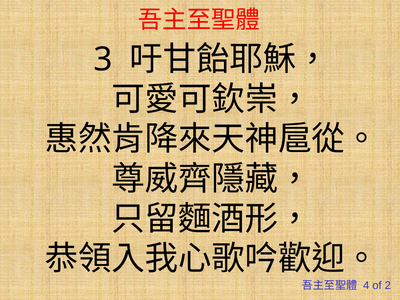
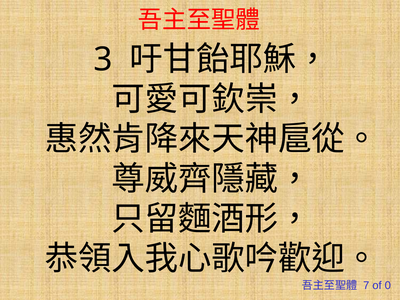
4: 4 -> 7 (366, 285)
2: 2 -> 0 (388, 285)
